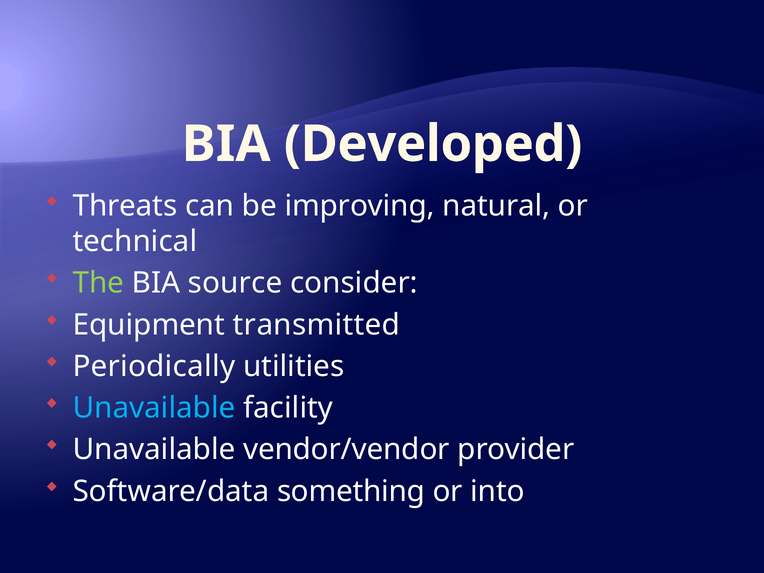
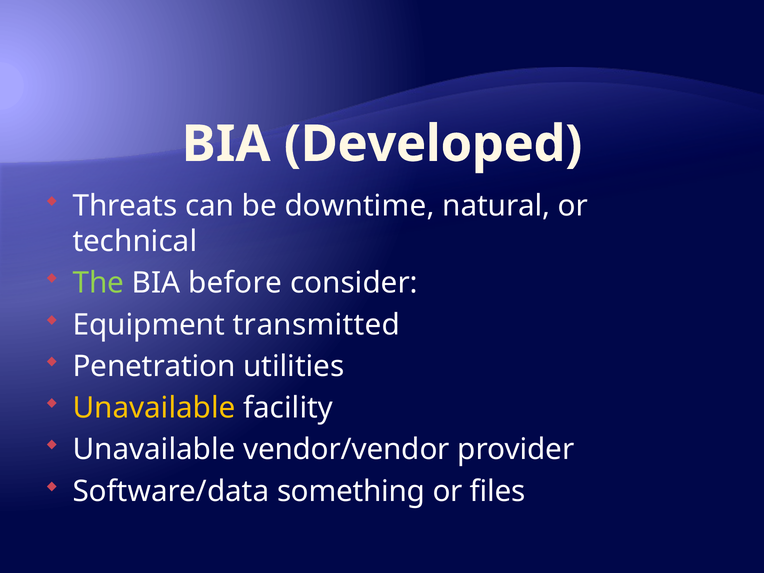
improving: improving -> downtime (360, 206)
source: source -> before (235, 283)
Periodically: Periodically -> Penetration (154, 366)
Unavailable colour: light blue -> yellow (154, 408)
into: into -> files (498, 491)
